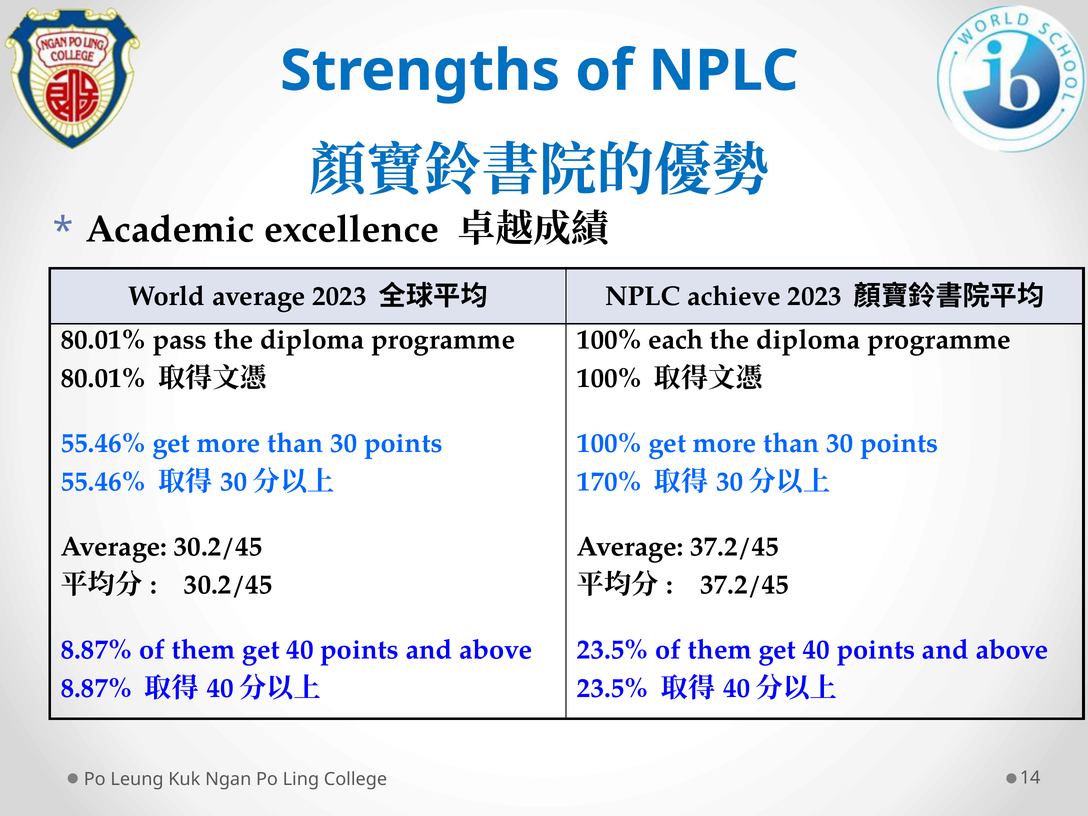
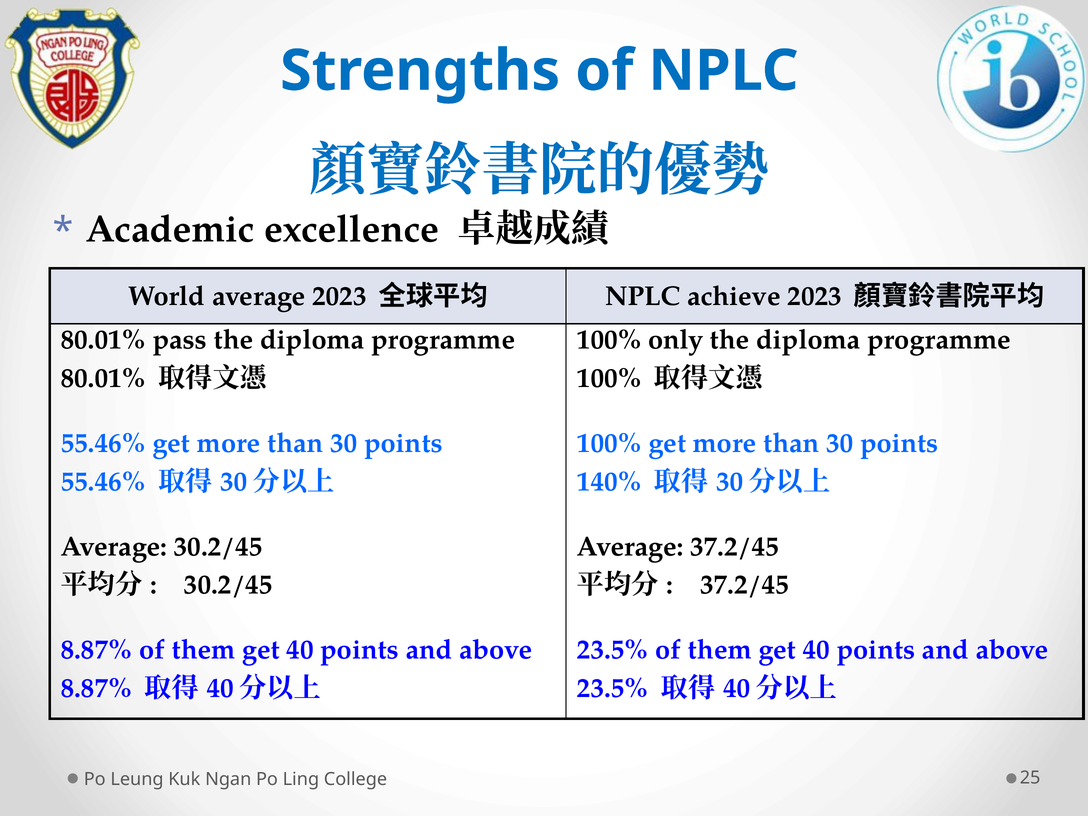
each: each -> only (676, 340)
170%: 170% -> 140% (609, 482)
14: 14 -> 25 (1030, 778)
